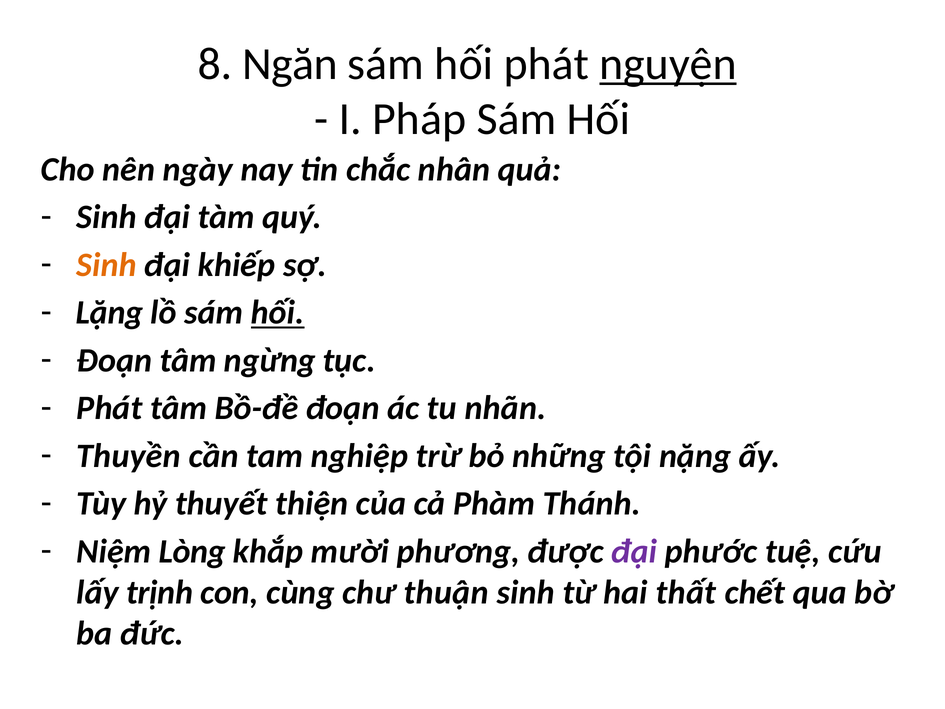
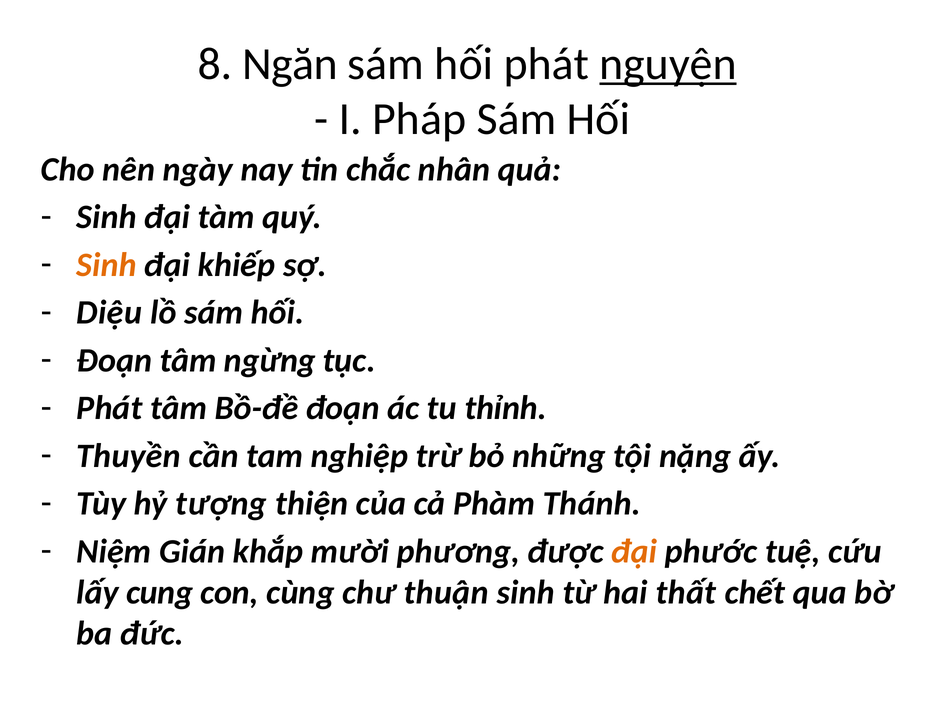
Lặng: Lặng -> Diệu (109, 313)
hối underline: present -> none (278, 313)
nhãn: nhãn -> thỉnh (506, 408)
thuyết: thuyết -> tượng (221, 503)
Lòng: Lòng -> Gián (192, 551)
đại colour: purple -> orange (634, 551)
trịnh: trịnh -> cung (160, 592)
